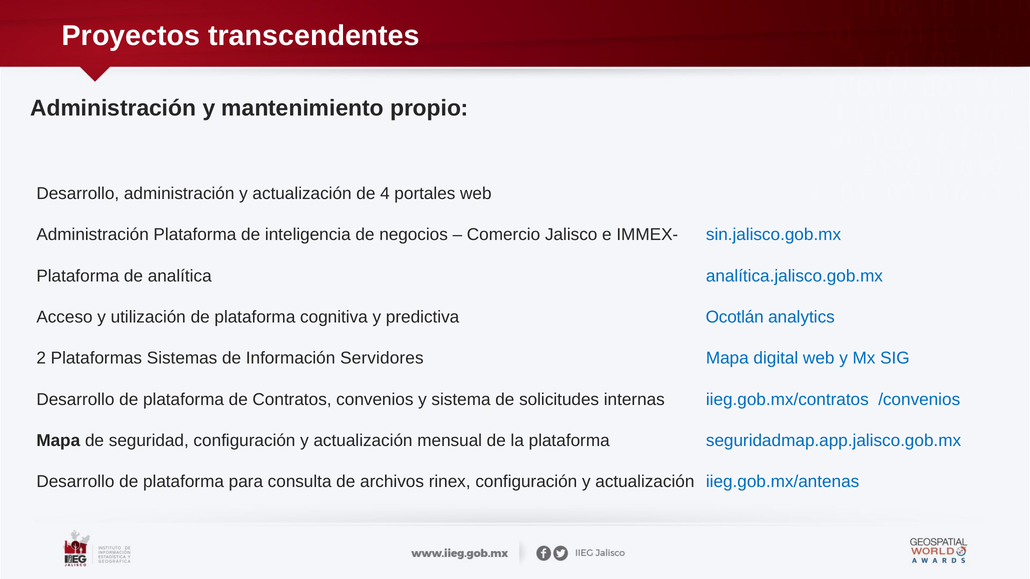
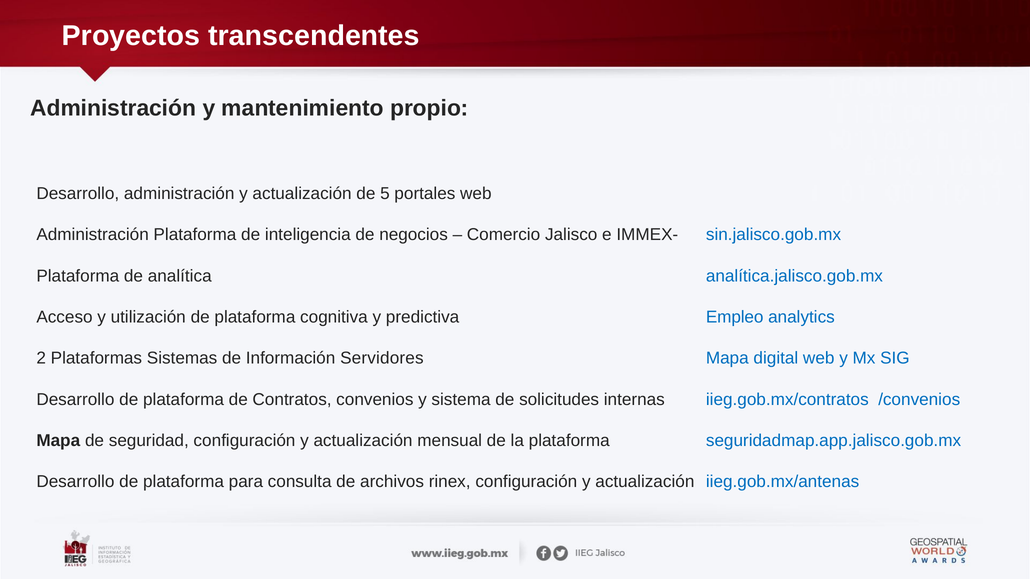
4: 4 -> 5 (385, 194)
Ocotlán: Ocotlán -> Empleo (735, 317)
